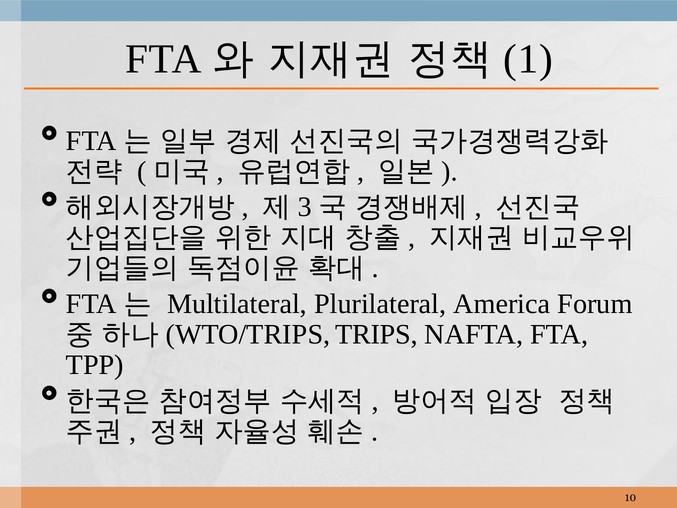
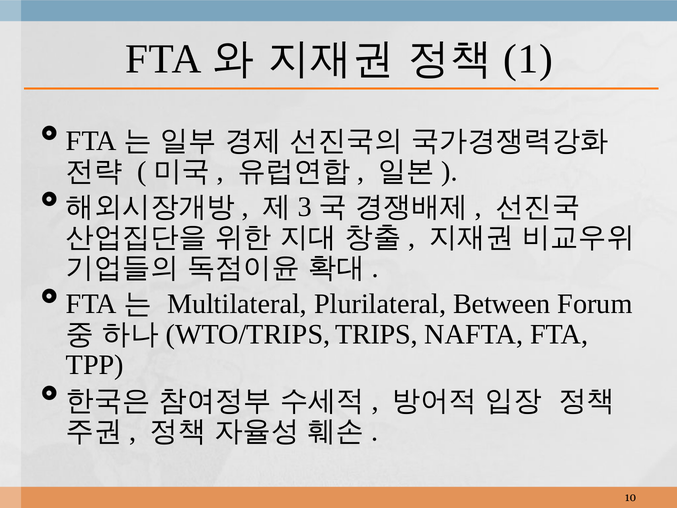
America: America -> Between (502, 304)
